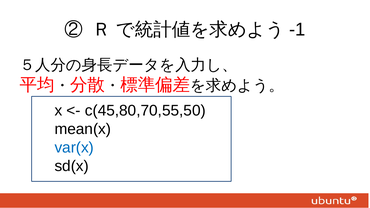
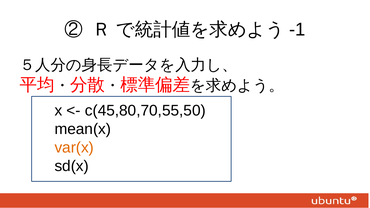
var(x colour: blue -> orange (74, 148)
